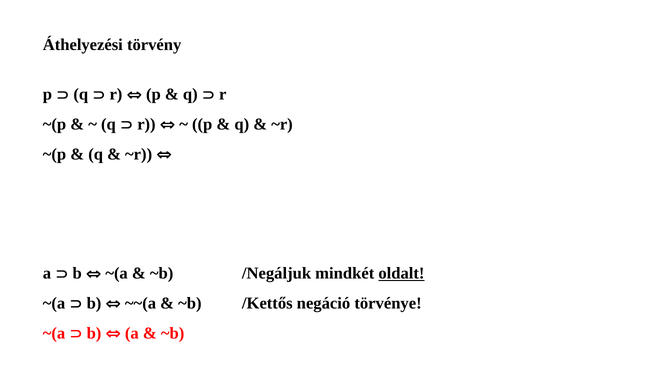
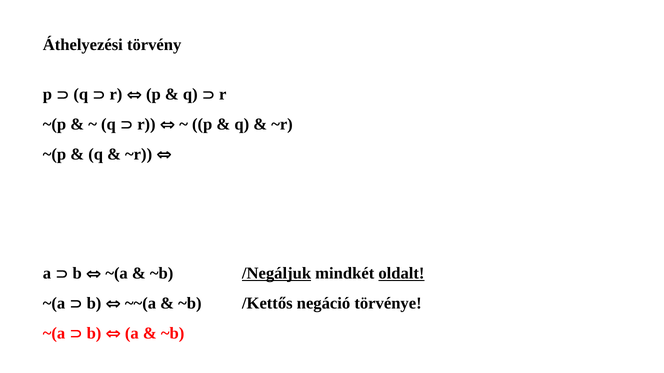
/Negáljuk underline: none -> present (277, 274)
